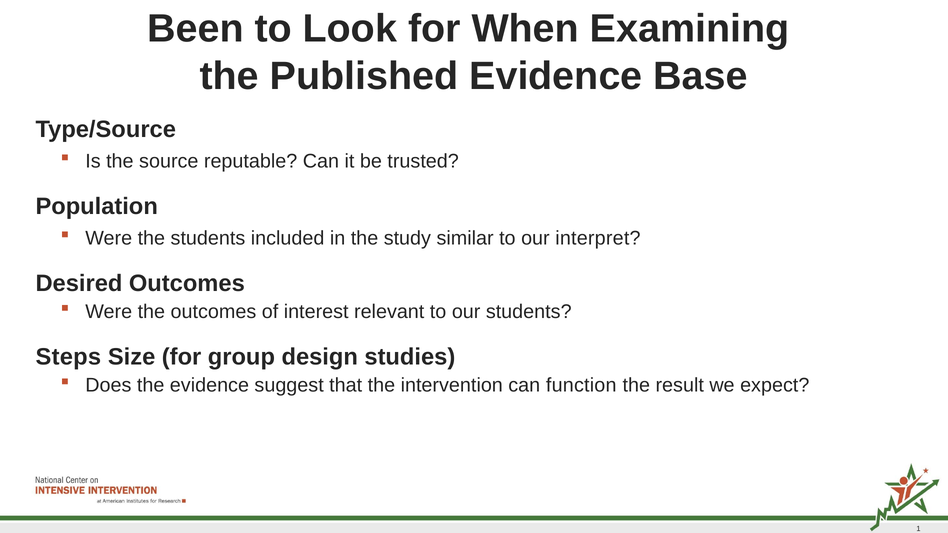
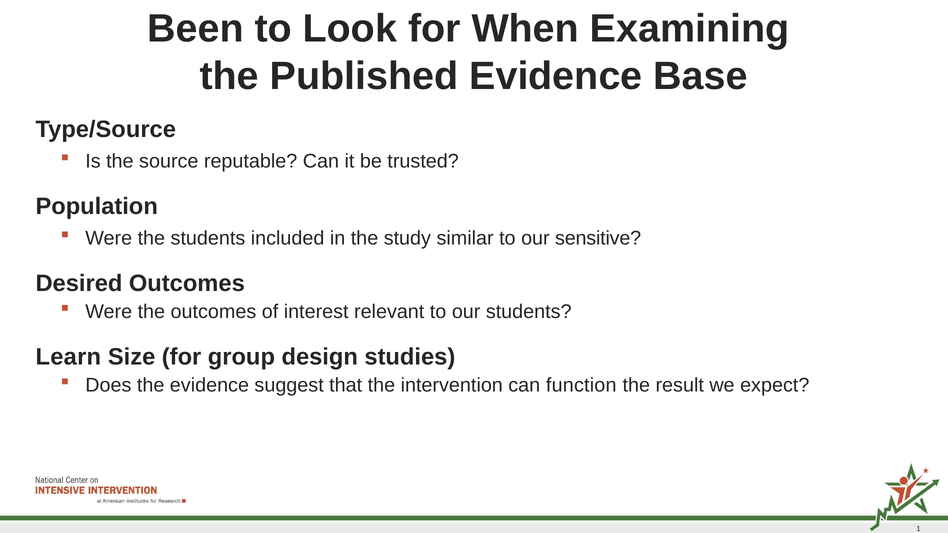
interpret: interpret -> sensitive (598, 238)
Steps: Steps -> Learn (68, 357)
